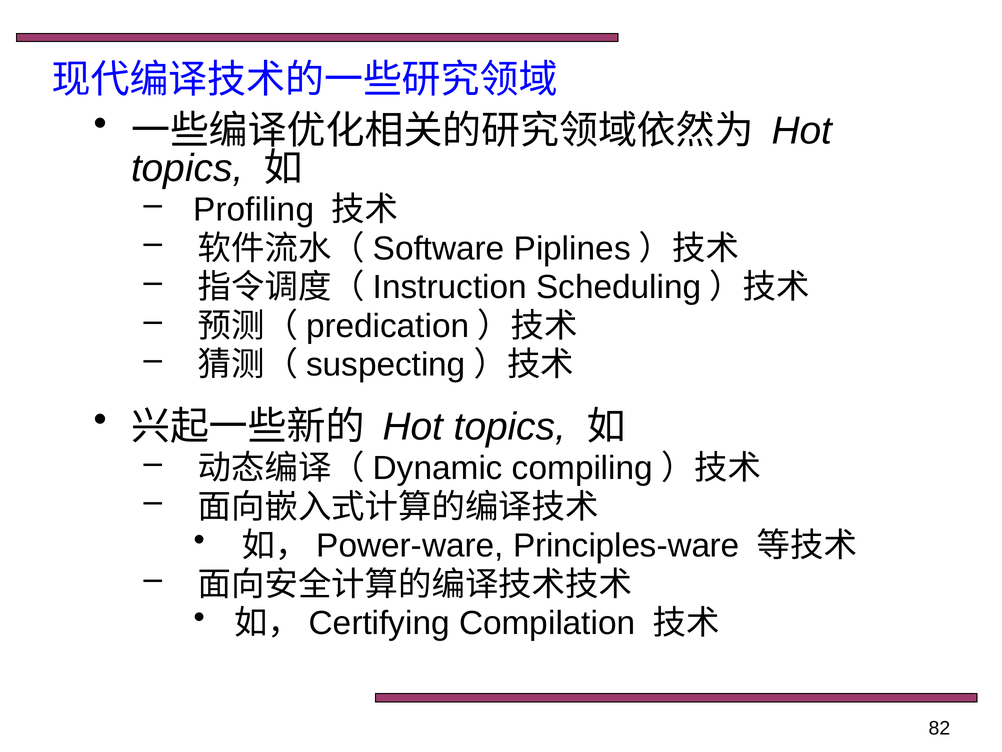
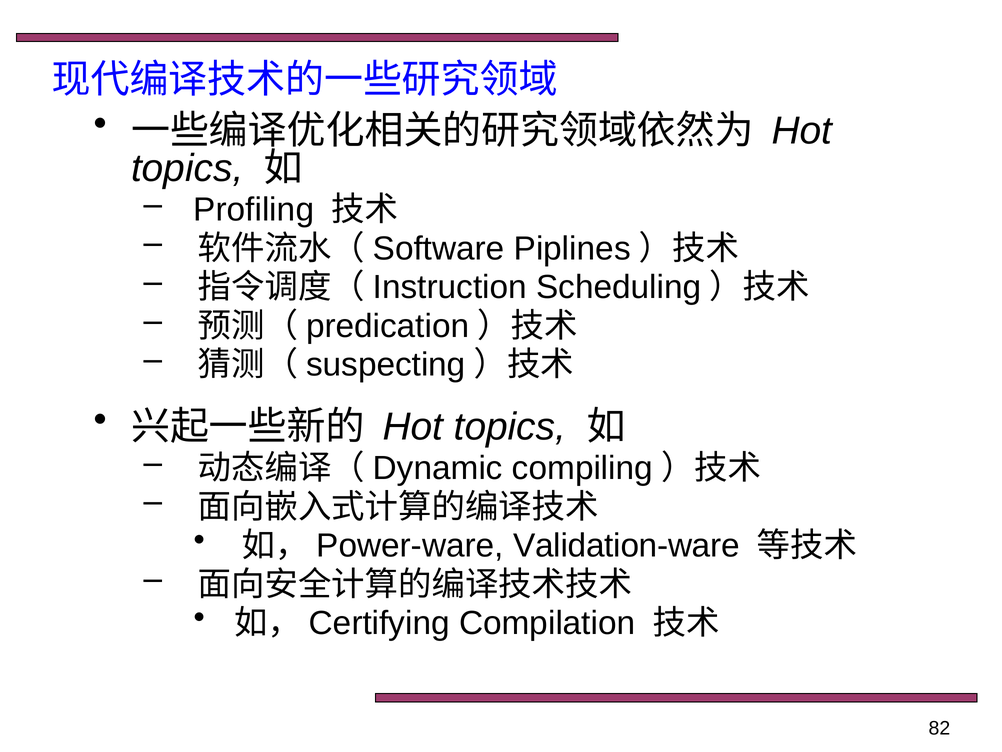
Principles-ware: Principles-ware -> Validation-ware (626, 546)
